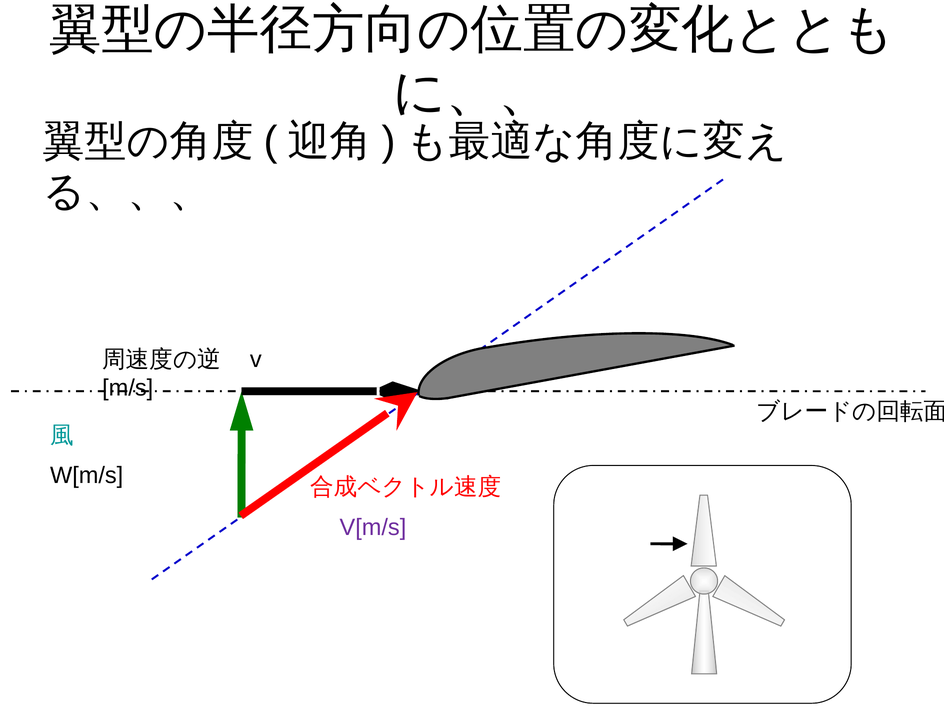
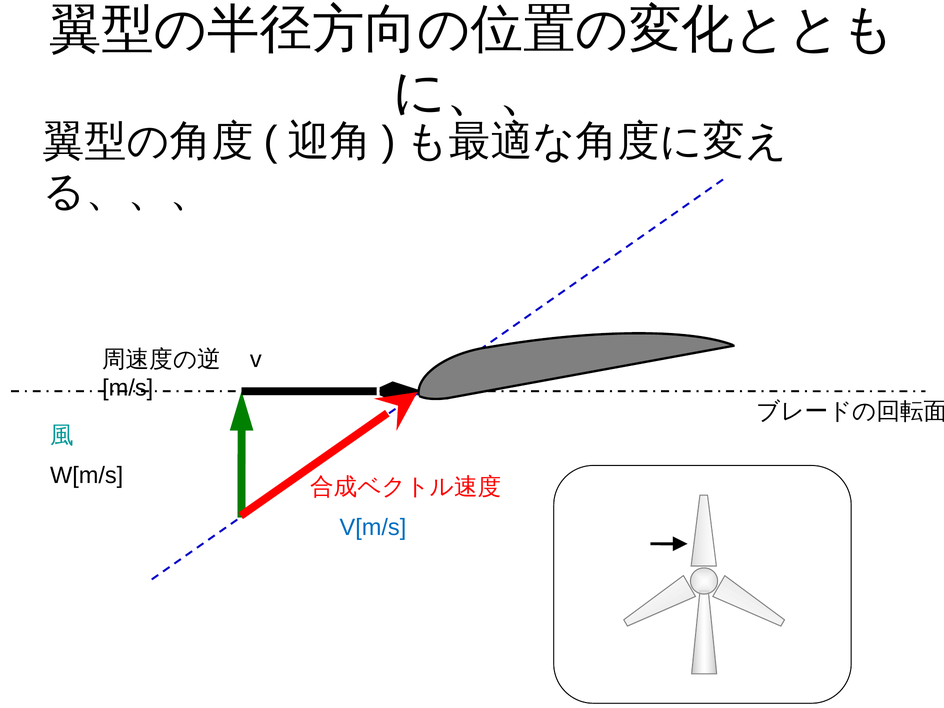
V[m/s colour: purple -> blue (373, 527)
